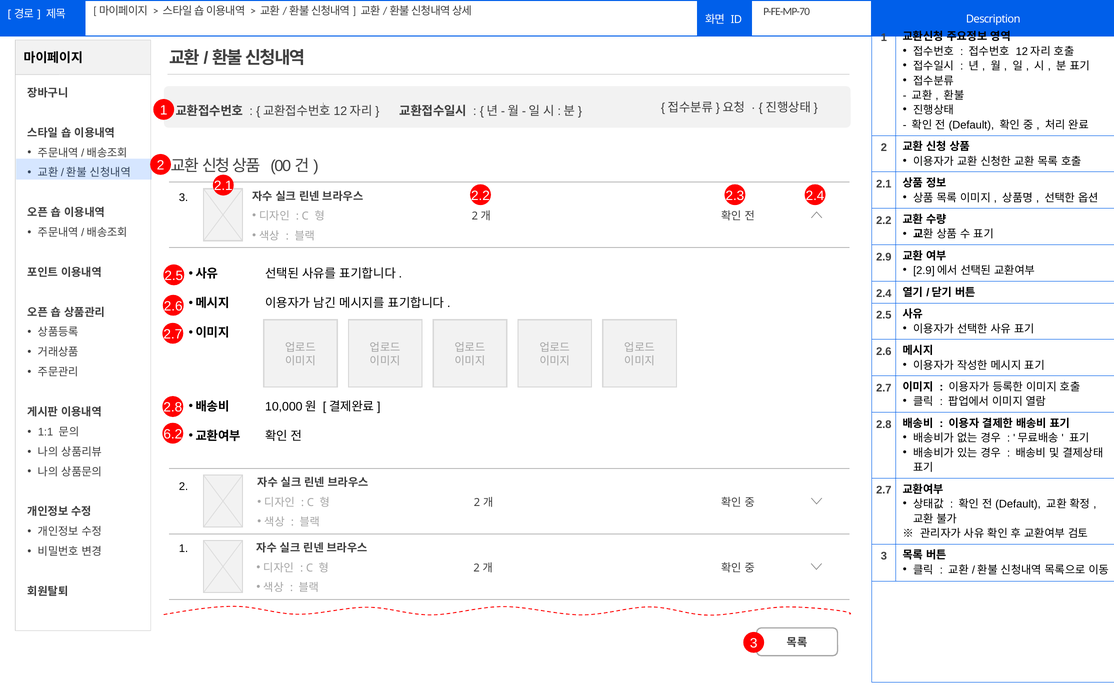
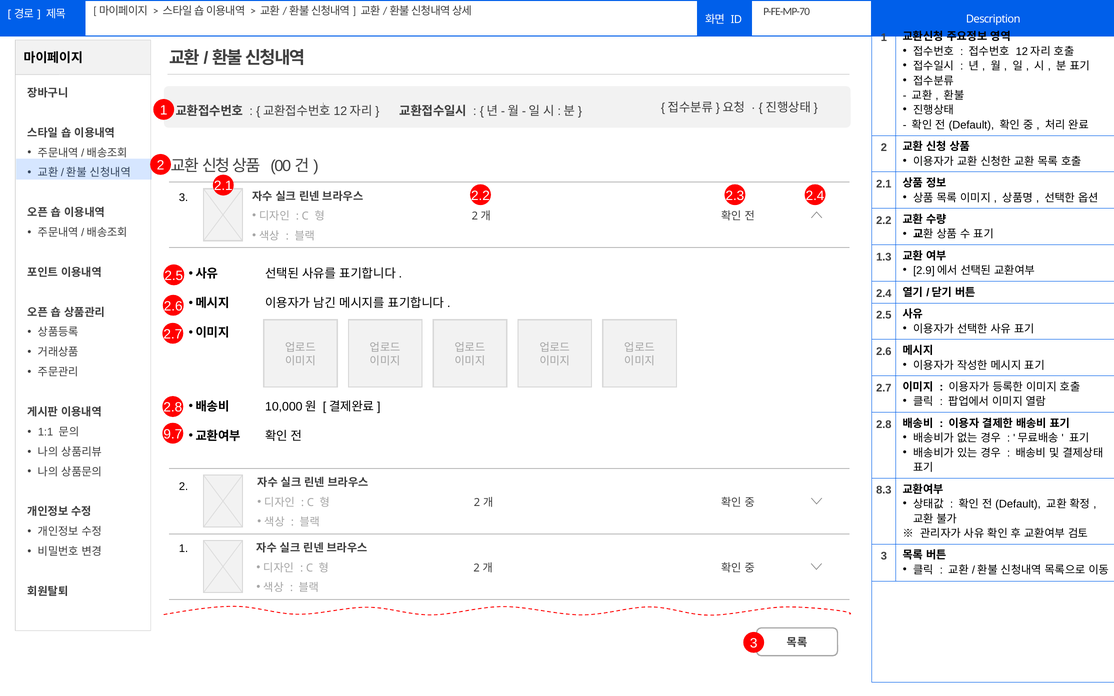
2.9: 2.9 -> 1.3 (884, 257)
6.2: 6.2 -> 9.7 (173, 434)
2.7: 2.7 -> 8.3 (884, 490)
